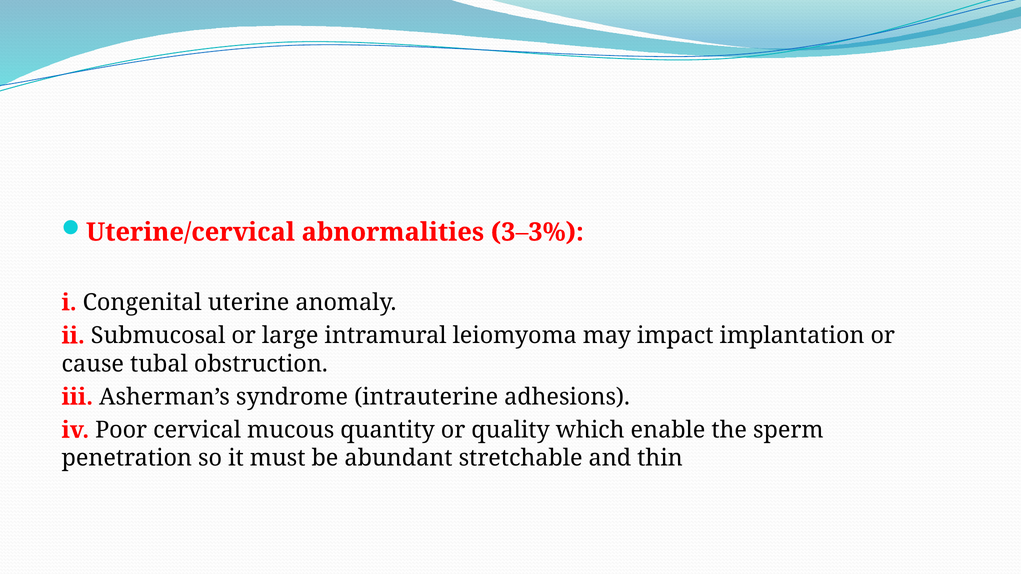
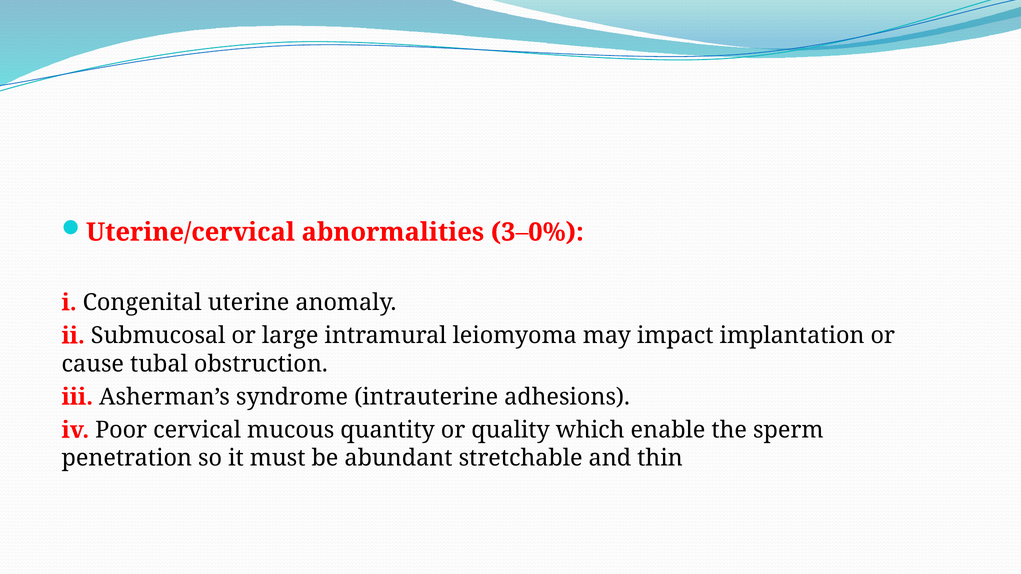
3–3%: 3–3% -> 3–0% (537, 232)
